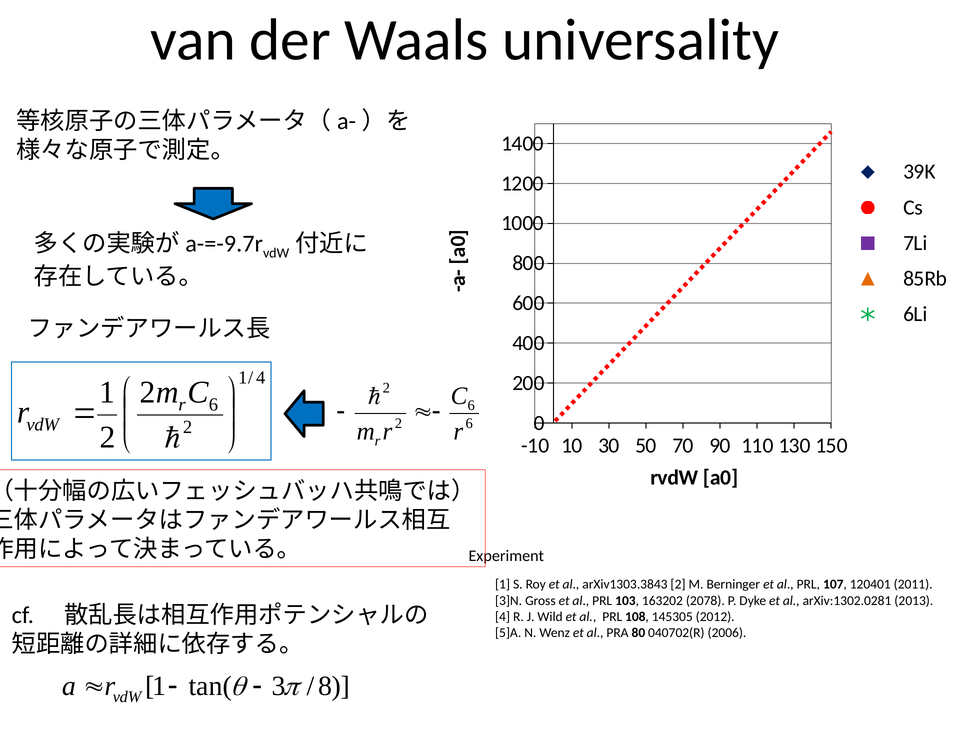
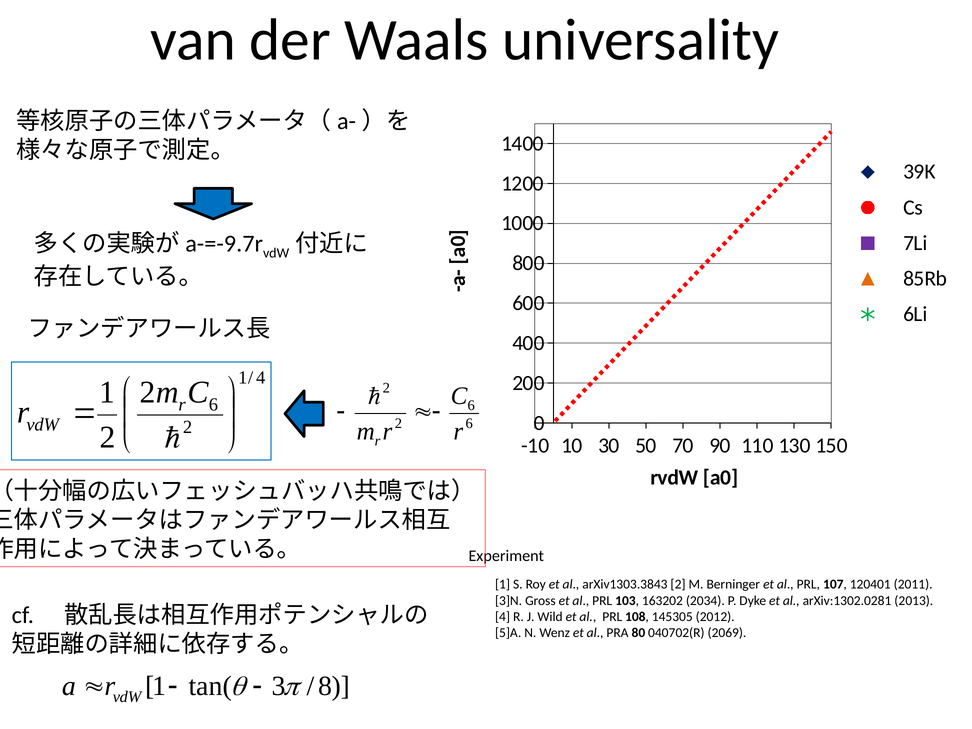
2078: 2078 -> 2034 (705, 601)
2006: 2006 -> 2069 (727, 633)
